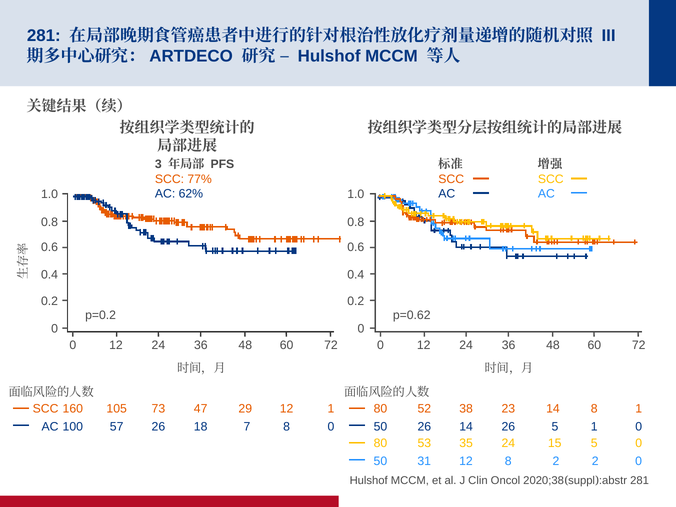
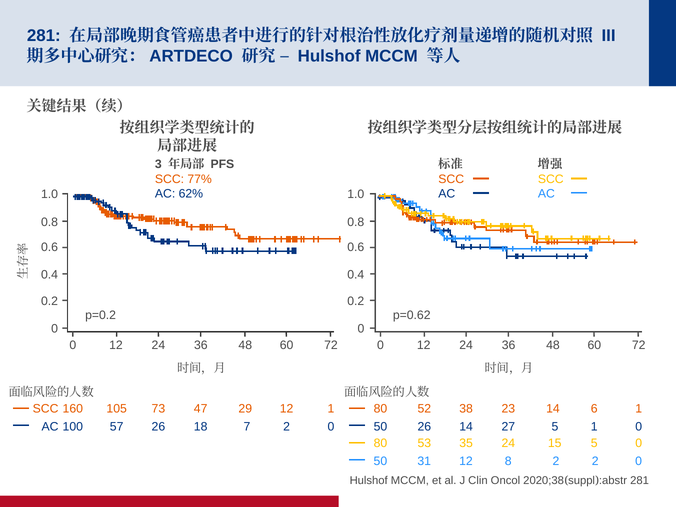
14 8: 8 -> 6 (594, 409)
14 26: 26 -> 27 (508, 427)
7 8: 8 -> 2 (287, 427)
